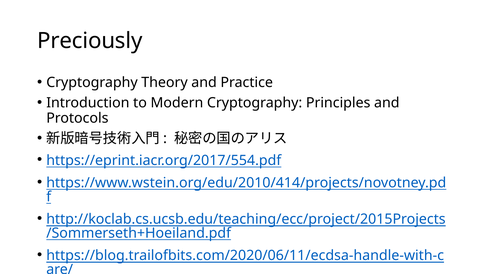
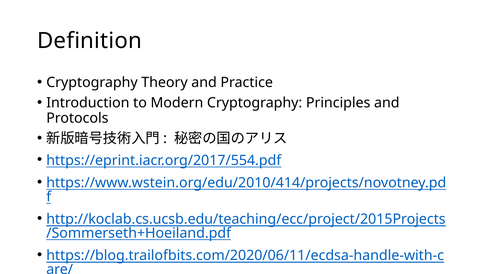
Preciously: Preciously -> Definition (90, 41)
